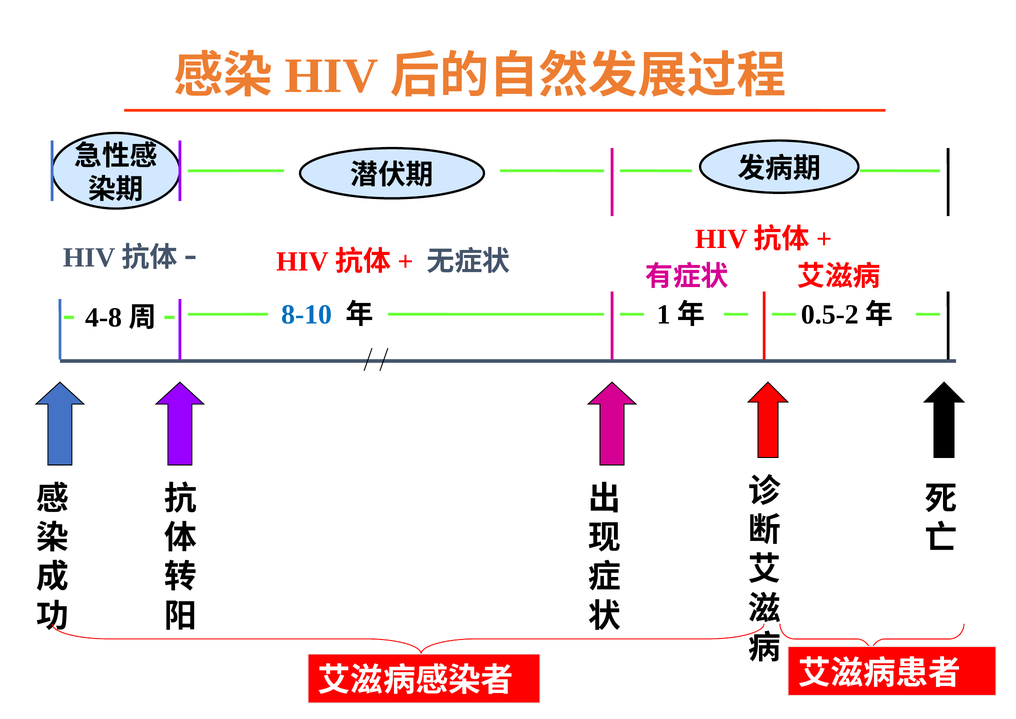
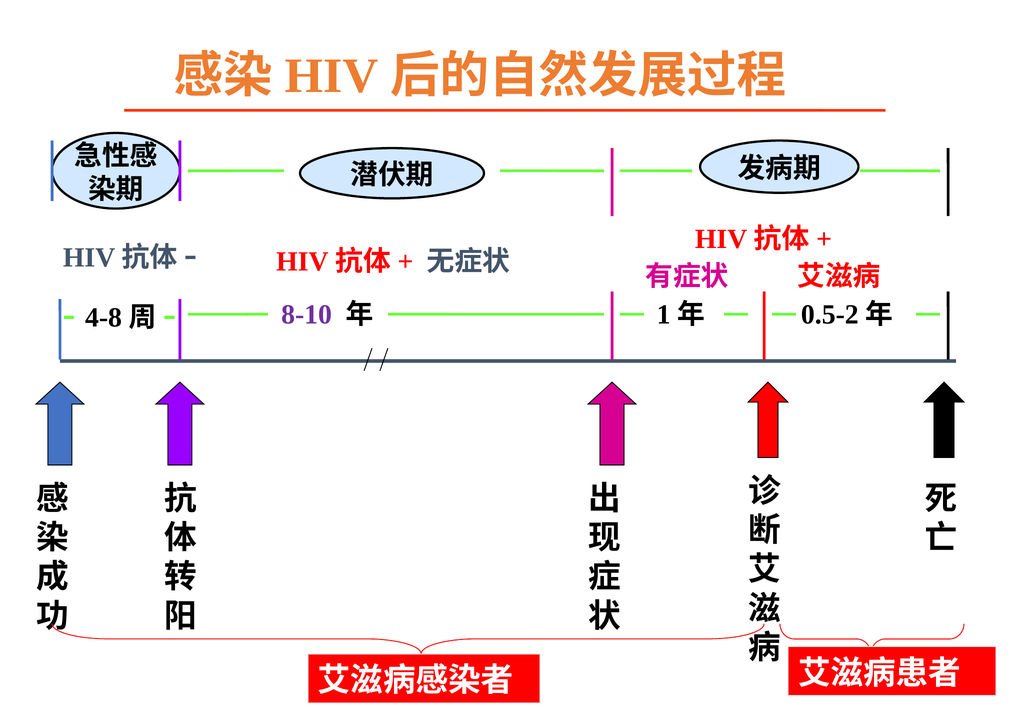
8-10 colour: blue -> purple (307, 314)
